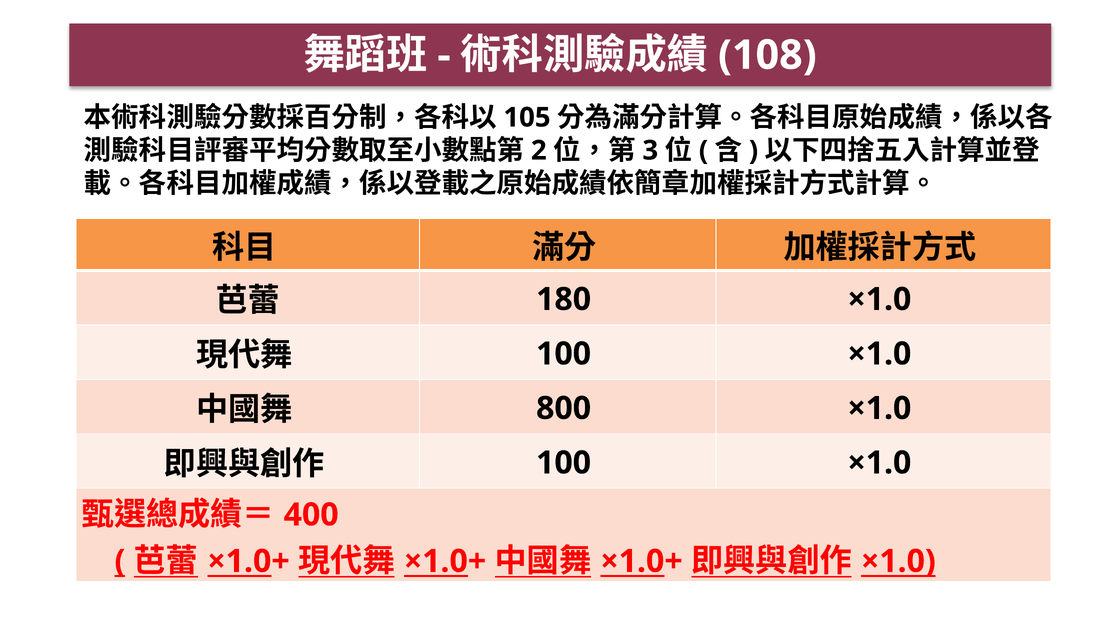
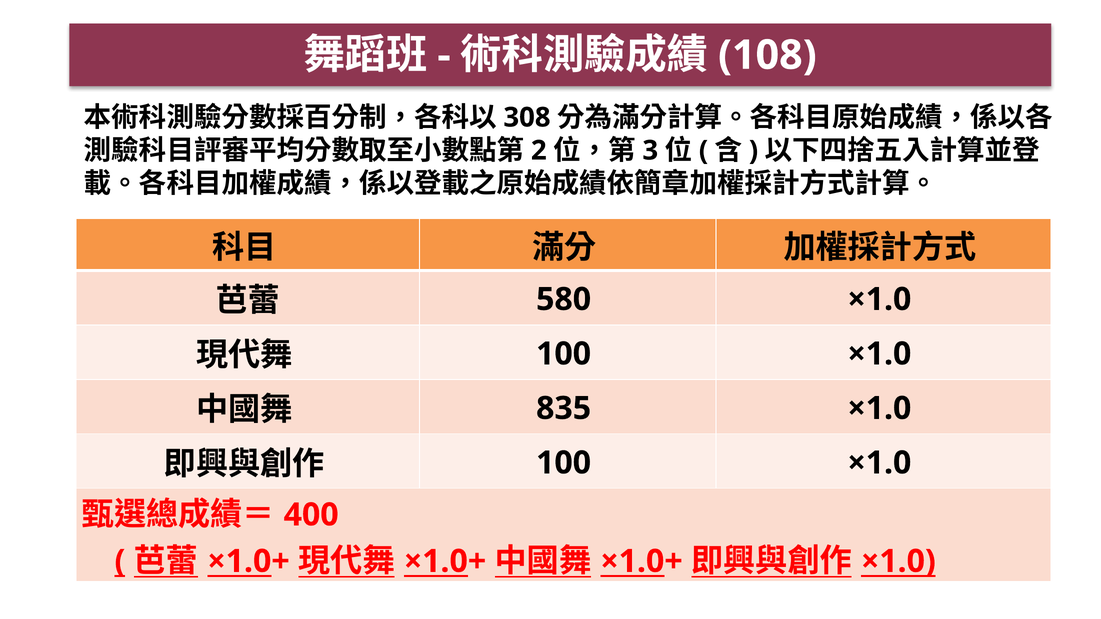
105: 105 -> 308 (527, 118)
180: 180 -> 580 (564, 300)
800: 800 -> 835 (564, 409)
